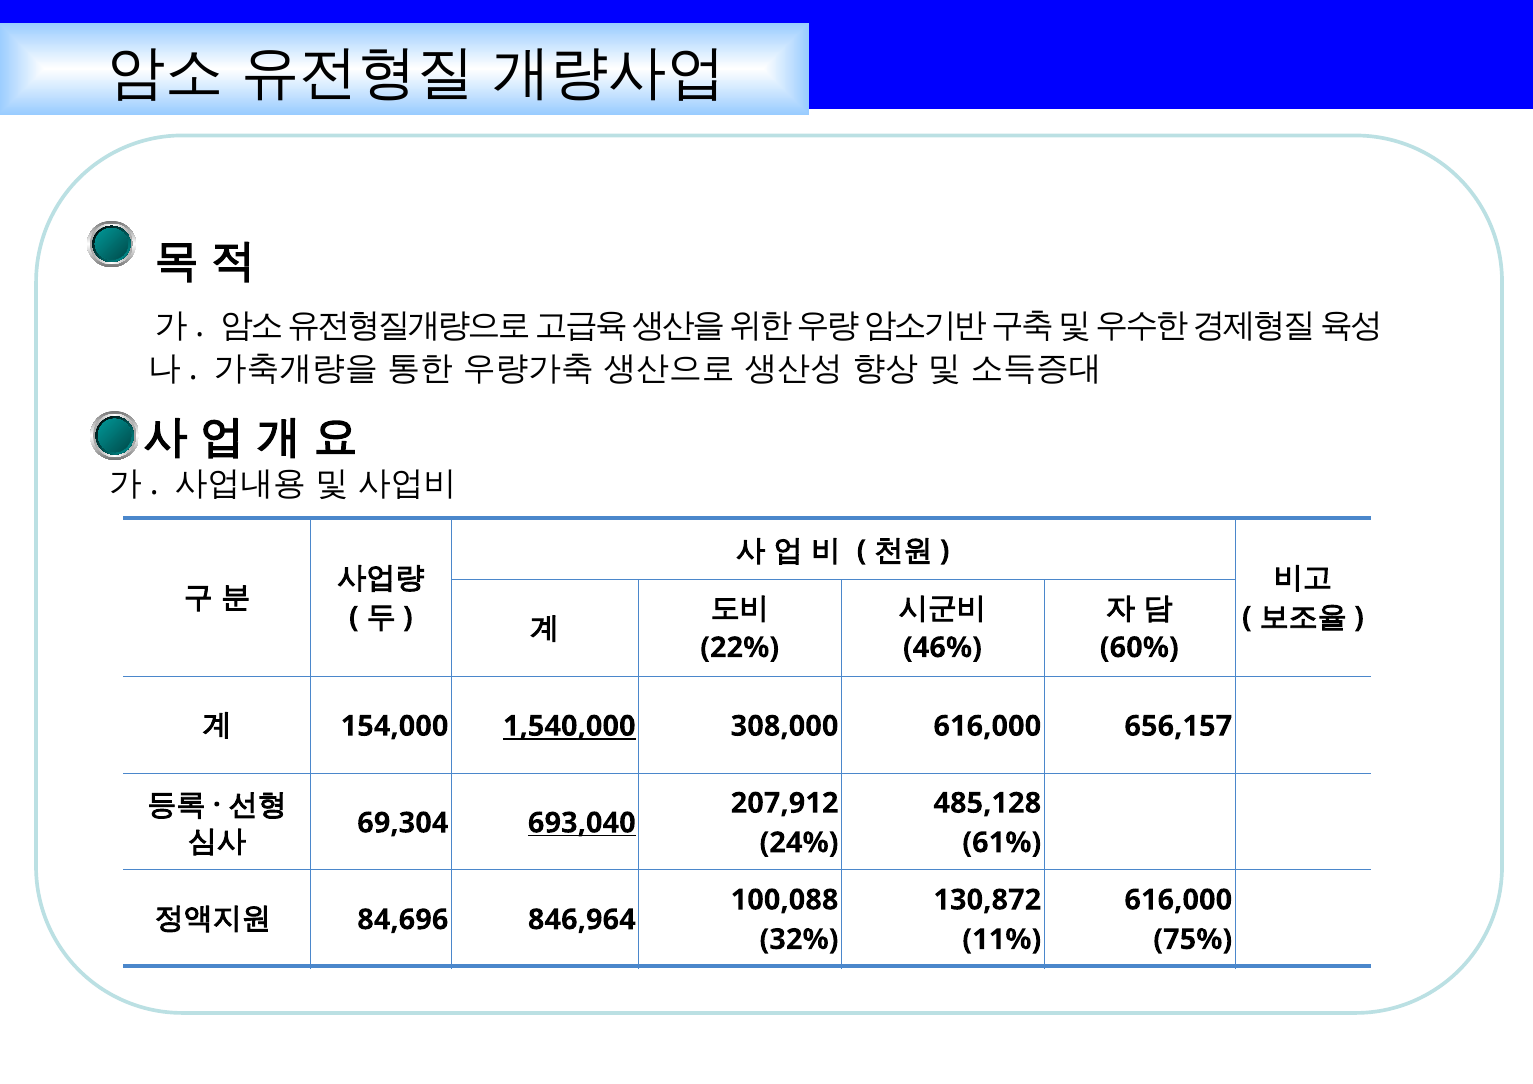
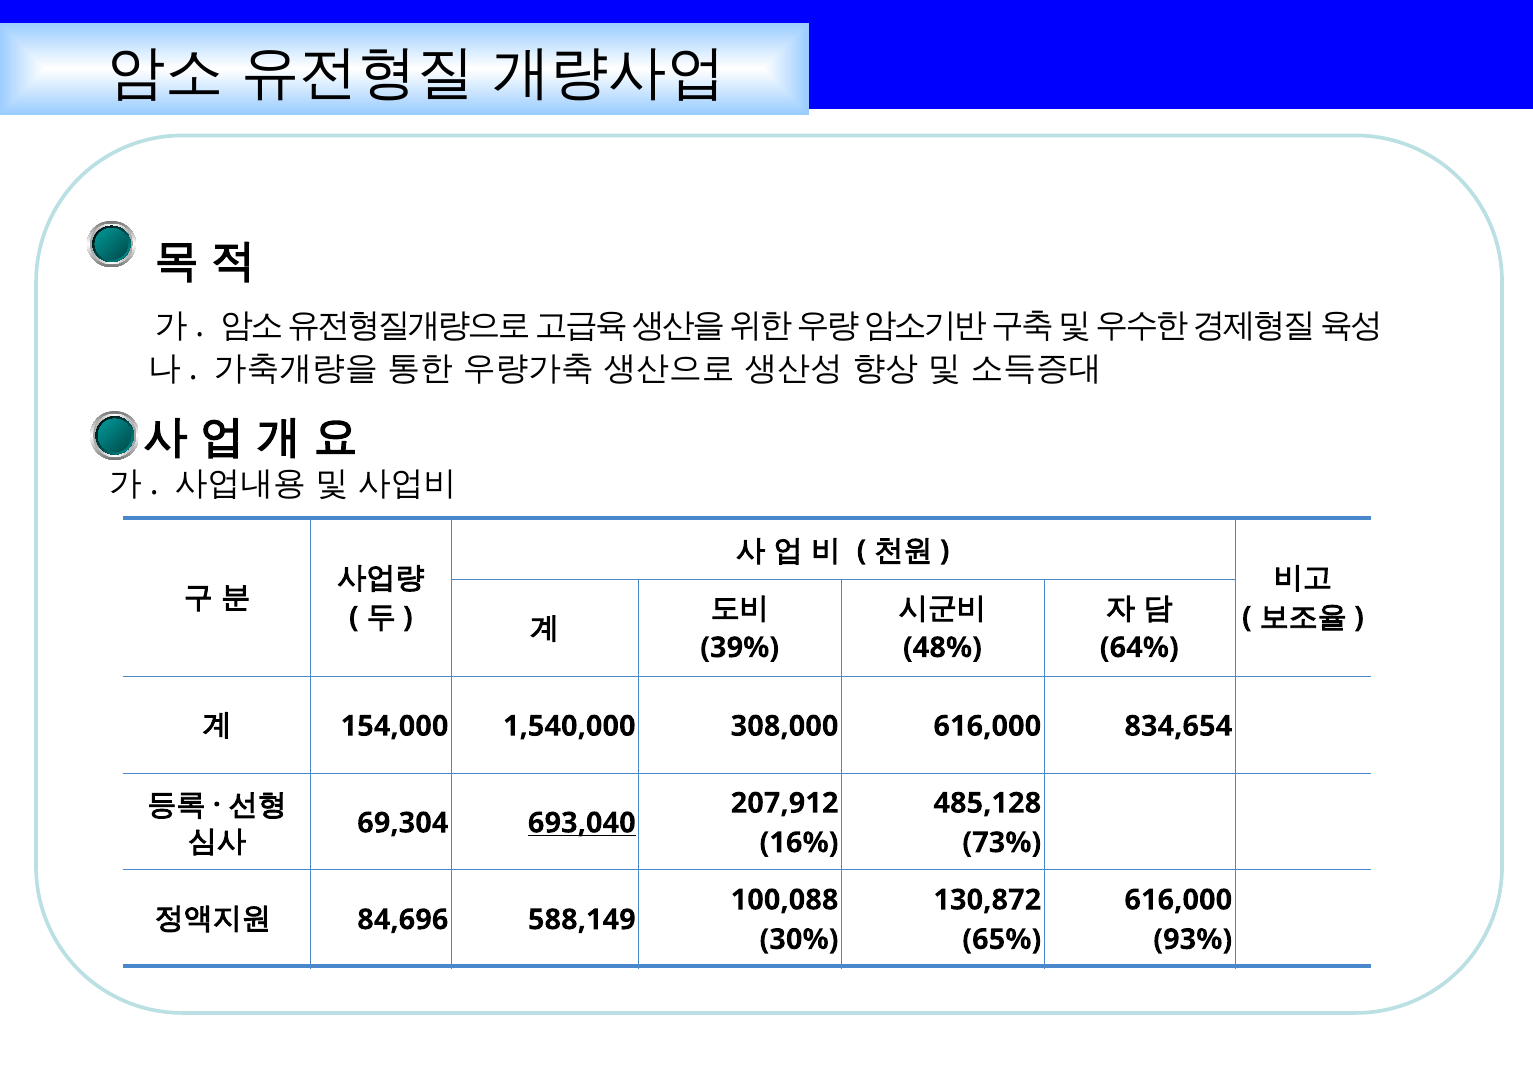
22%: 22% -> 39% (740, 648)
46%: 46% -> 48% (942, 648)
60%: 60% -> 64% (1139, 648)
1,540,000 underline: present -> none (569, 726)
656,157: 656,157 -> 834,654 (1178, 726)
24%: 24% -> 16% (799, 843)
61%: 61% -> 73% (1002, 843)
846,964: 846,964 -> 588,149 (582, 920)
32%: 32% -> 30% (799, 939)
11%: 11% -> 65% (1002, 939)
75%: 75% -> 93% (1193, 939)
